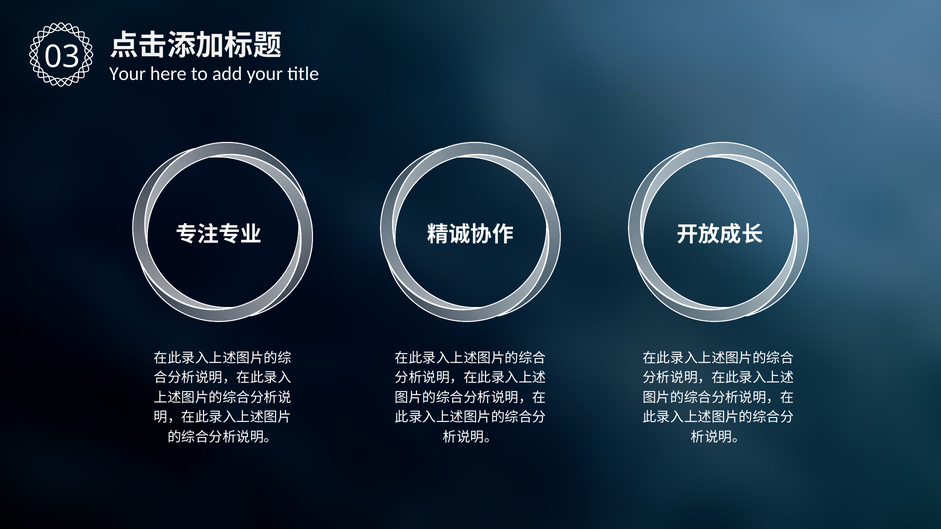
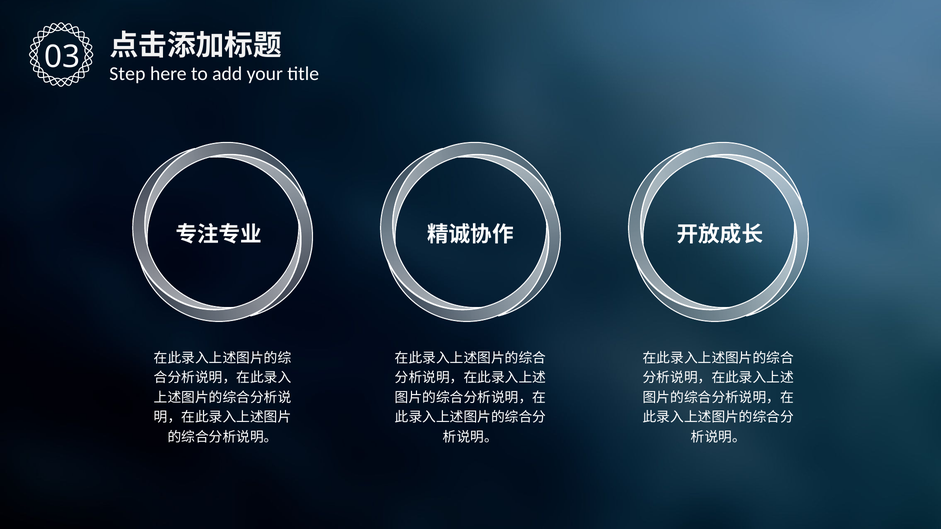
Your: Your -> Step (127, 74)
